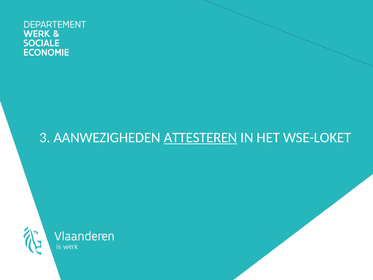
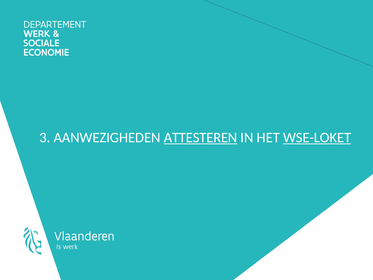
WSE-LOKET underline: none -> present (317, 137)
